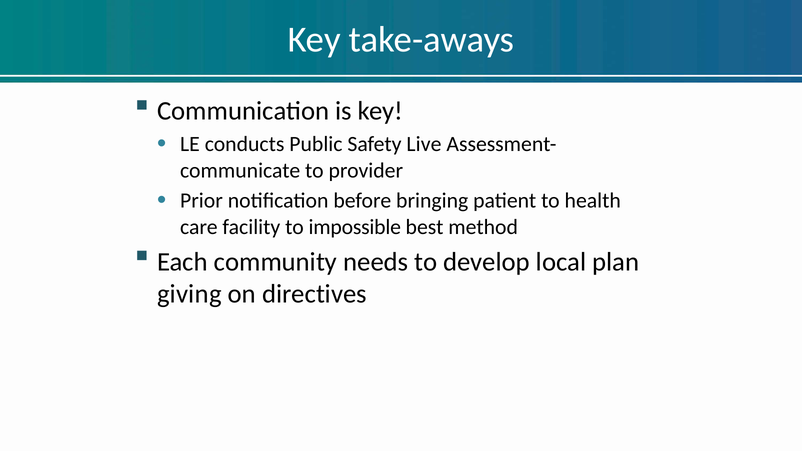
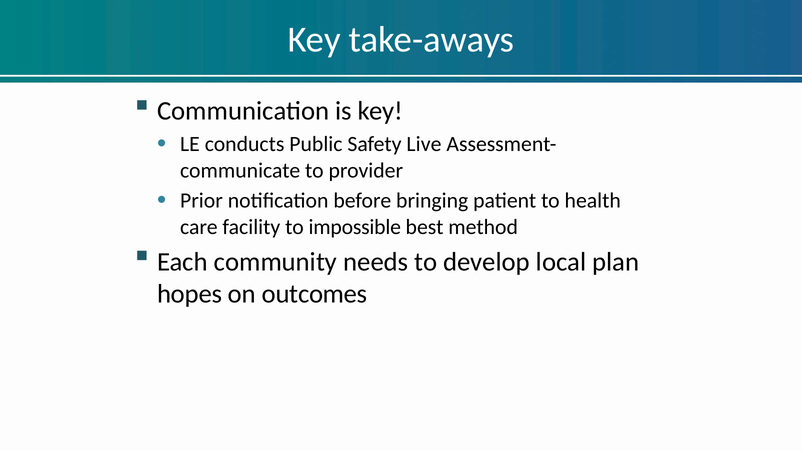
giving: giving -> hopes (190, 294)
directives: directives -> outcomes (315, 294)
